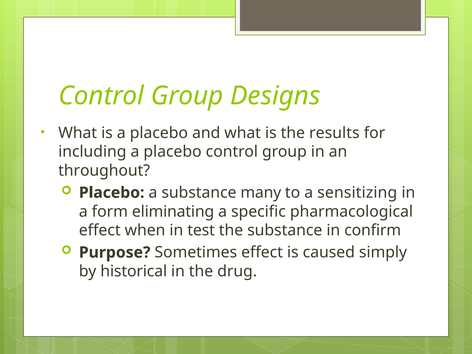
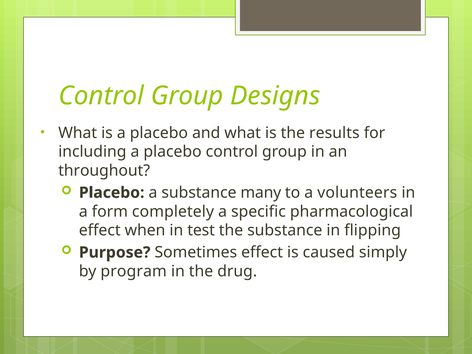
sensitizing: sensitizing -> volunteers (357, 193)
eliminating: eliminating -> completely (173, 212)
confirm: confirm -> flipping (373, 230)
historical: historical -> program (134, 271)
